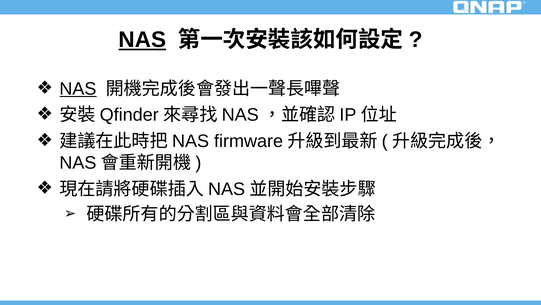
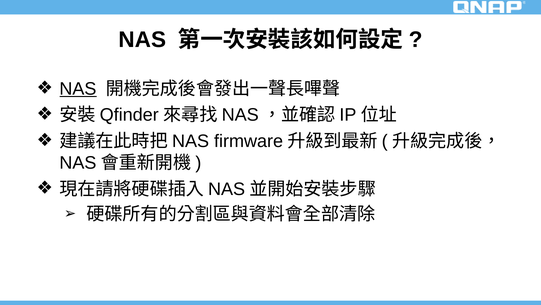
NAS underline: present -> none (142, 40)
